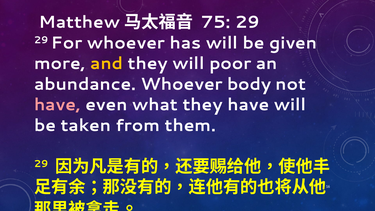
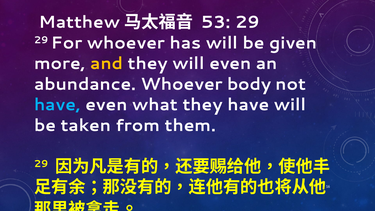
75: 75 -> 53 (216, 22)
will poor: poor -> even (230, 64)
have colour: pink -> light blue (57, 105)
